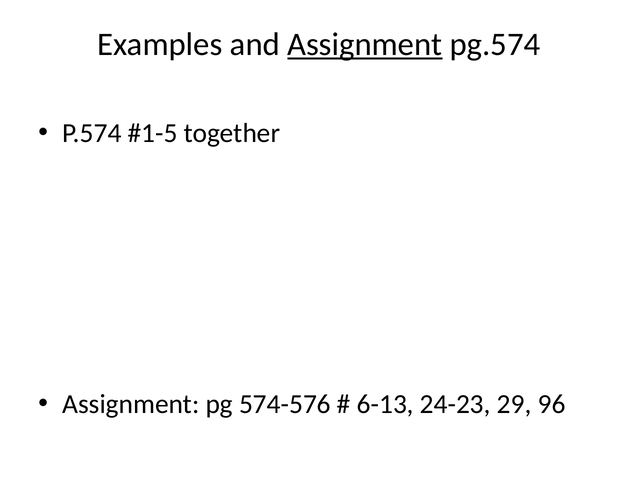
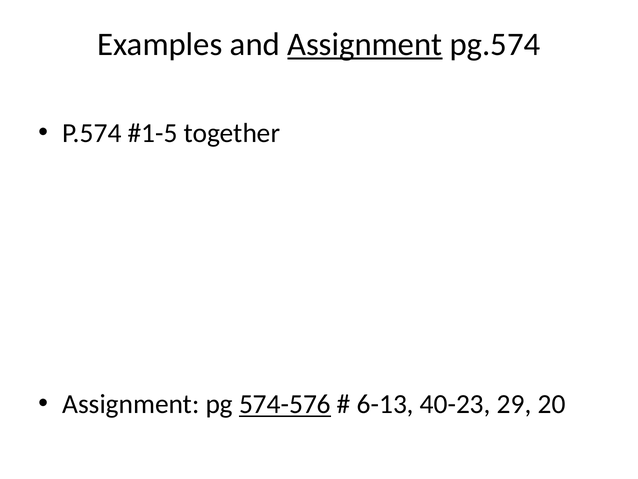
574-576 underline: none -> present (285, 404)
24-23: 24-23 -> 40-23 (455, 404)
96: 96 -> 20 (552, 404)
